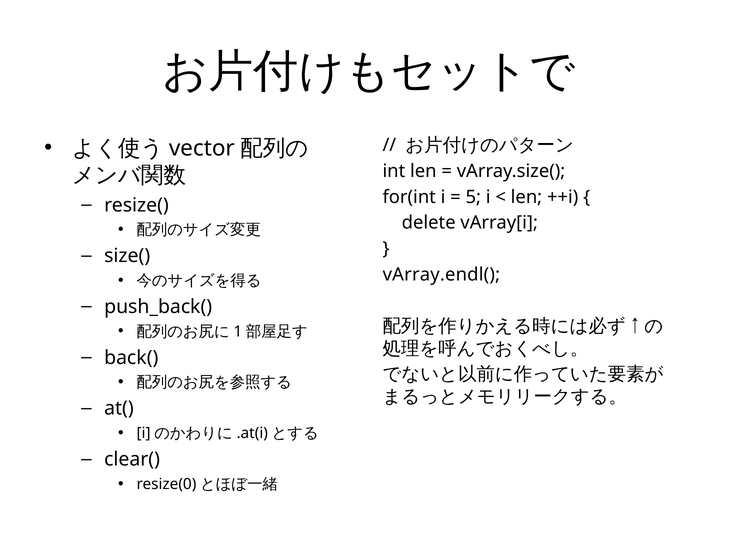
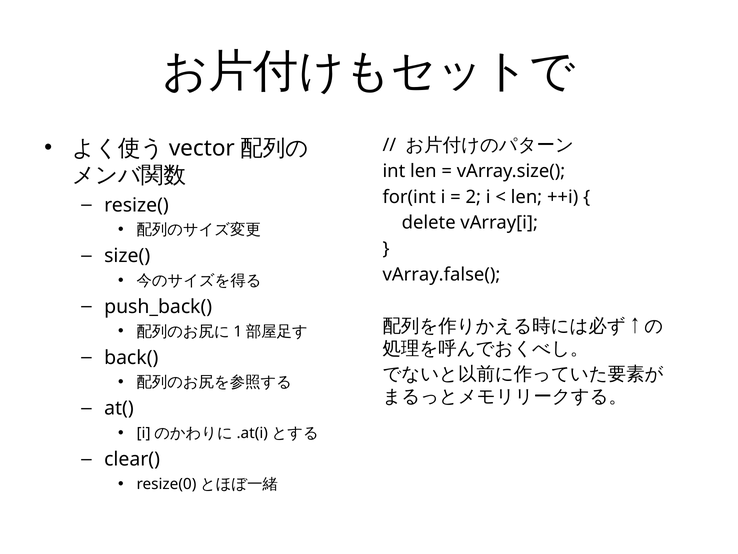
5: 5 -> 2 (473, 197)
vArray.endl(: vArray.endl( -> vArray.false( (441, 274)
